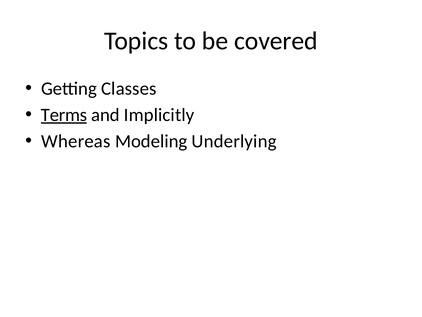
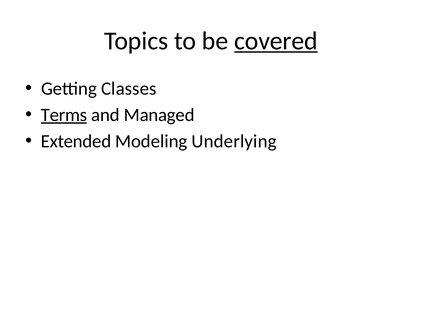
covered underline: none -> present (276, 41)
Implicitly: Implicitly -> Managed (159, 115)
Whereas: Whereas -> Extended (76, 141)
